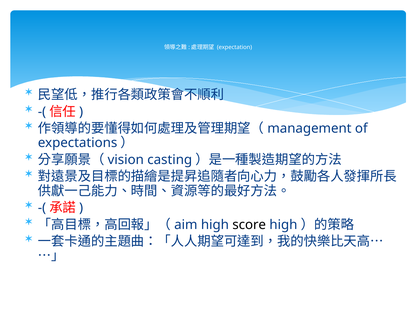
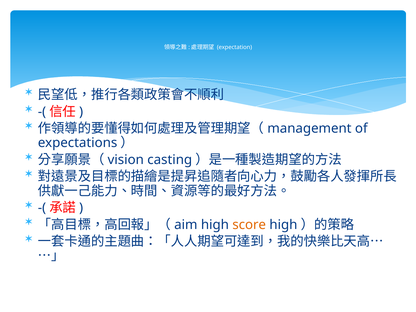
score colour: black -> orange (249, 225)
